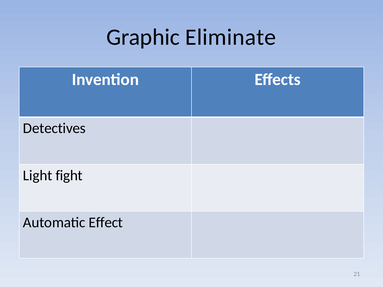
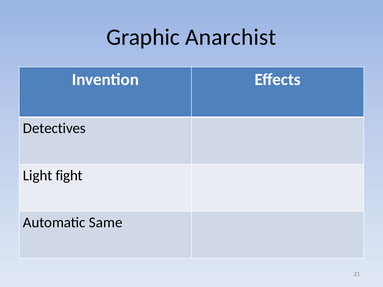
Eliminate: Eliminate -> Anarchist (231, 37)
Effect: Effect -> Same (106, 223)
